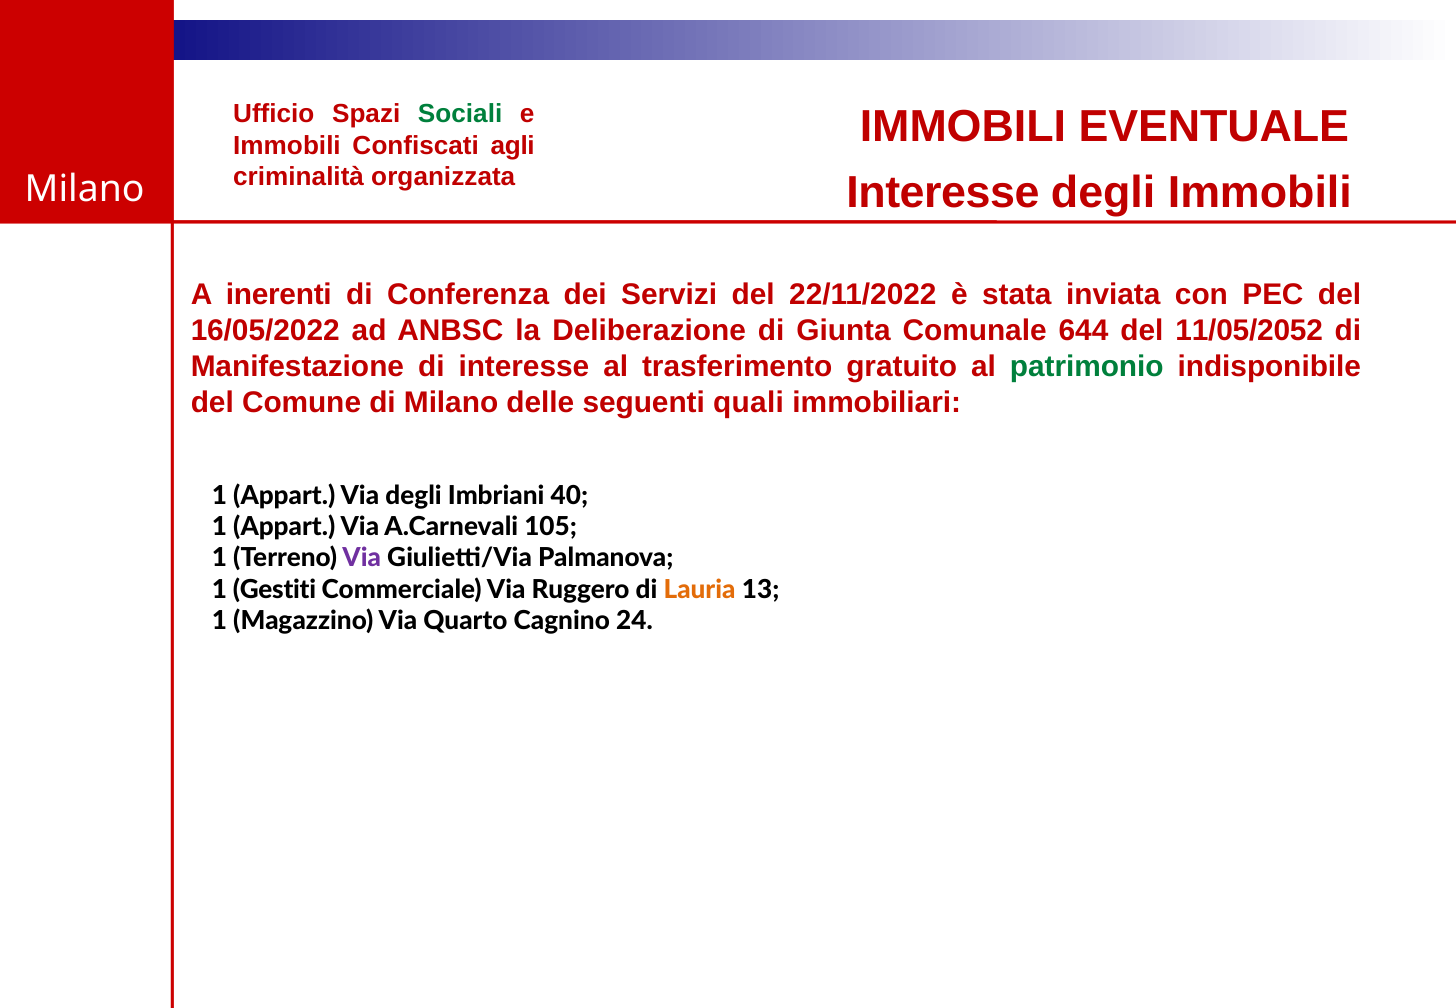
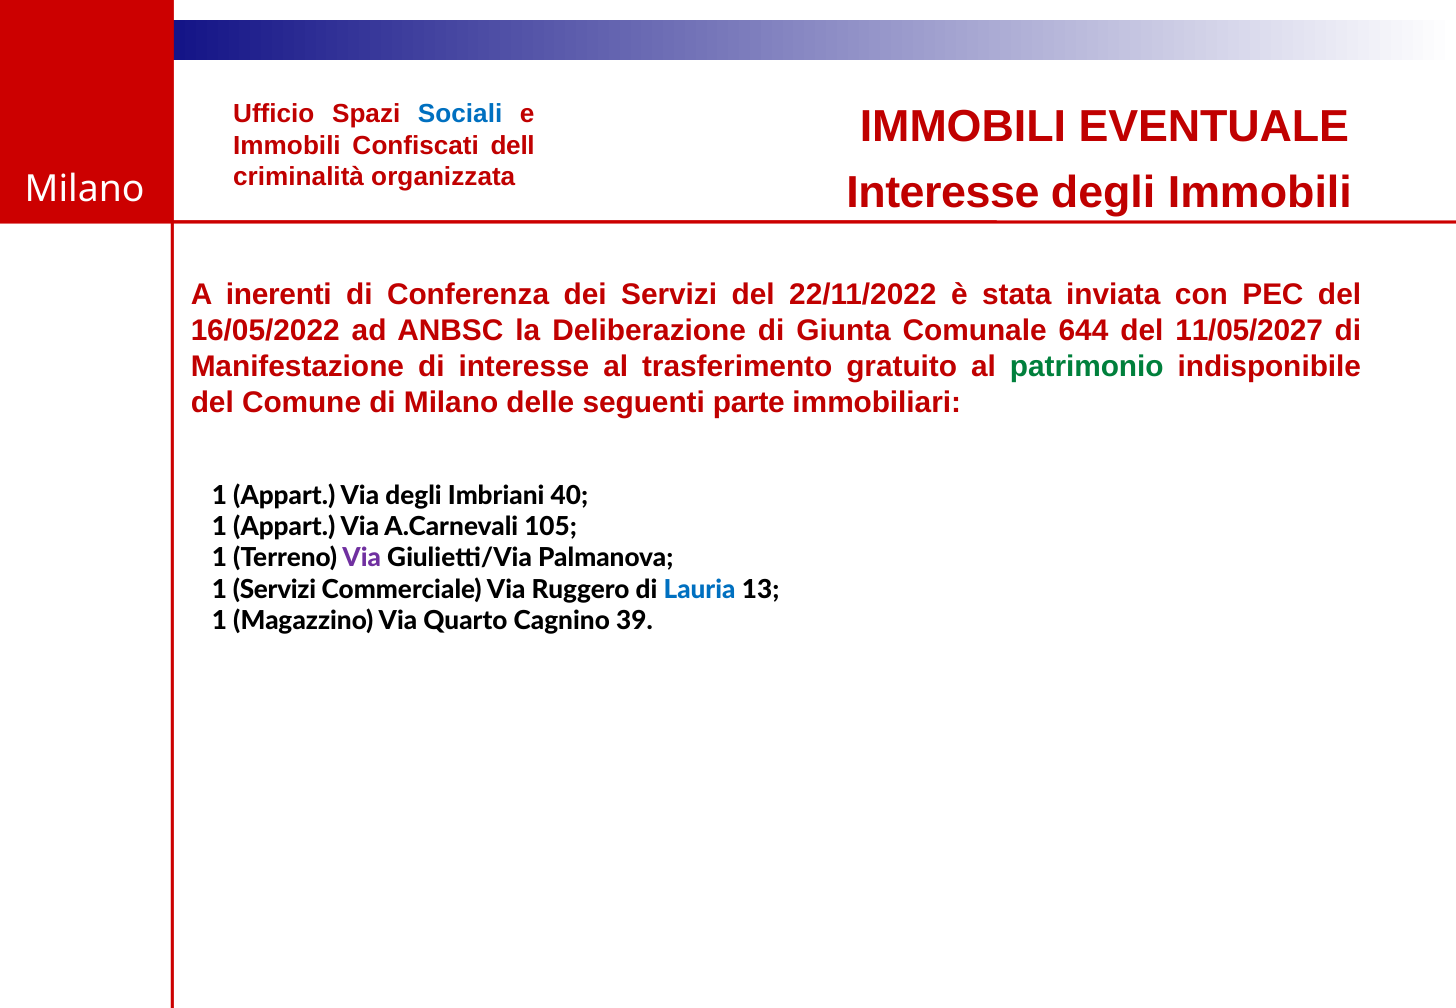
Sociali colour: green -> blue (460, 114)
agli: agli -> dell (513, 145)
11/05/2052: 11/05/2052 -> 11/05/2027 (1249, 331)
quali: quali -> parte (749, 402)
1 Gestiti: Gestiti -> Servizi (274, 589)
Lauria colour: orange -> blue (700, 589)
24: 24 -> 39 (634, 621)
